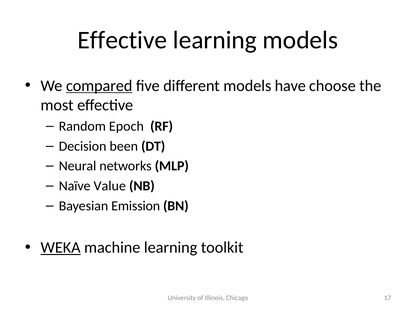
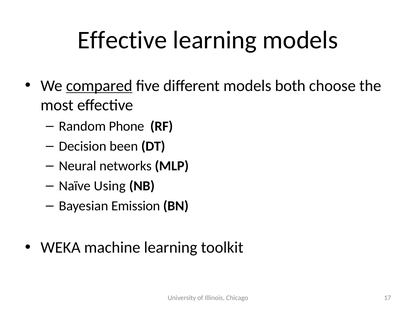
have: have -> both (290, 86)
Epoch: Epoch -> Phone (127, 126)
Value: Value -> Using (110, 186)
WEKA underline: present -> none (61, 248)
